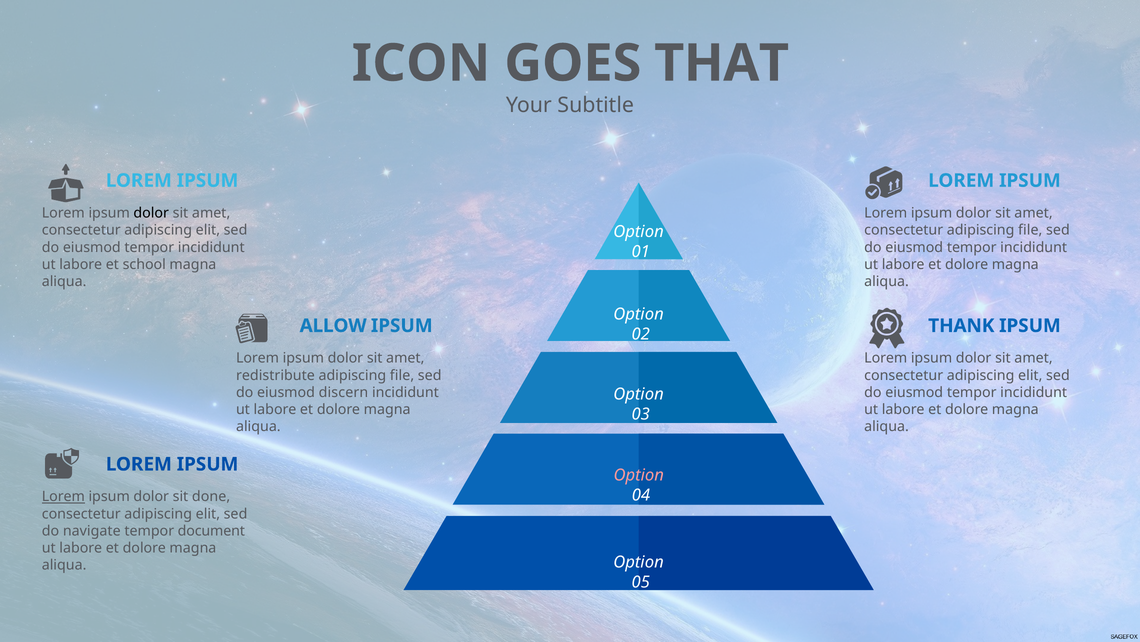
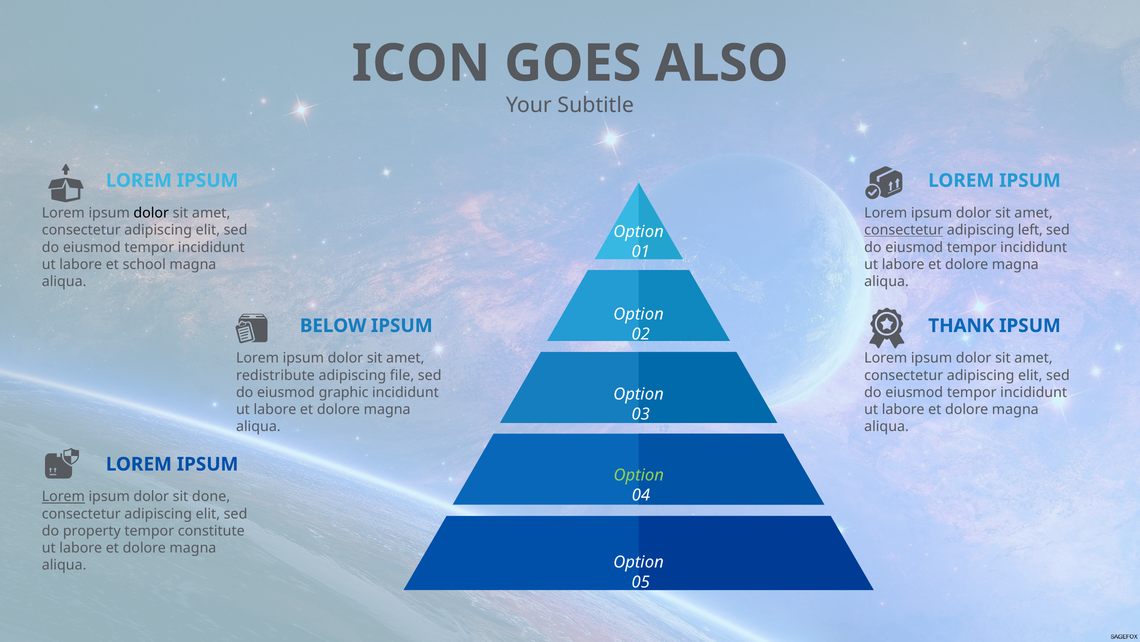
THAT: THAT -> ALSO (722, 63)
consectetur underline: none -> present (904, 230)
file: file -> left (1030, 230)
ALLOW: ALLOW -> BELOW (333, 325)
discern: discern -> graphic (344, 392)
Option colour: pink -> light green (639, 475)
navigate: navigate -> property (92, 530)
document: document -> constitute (211, 530)
